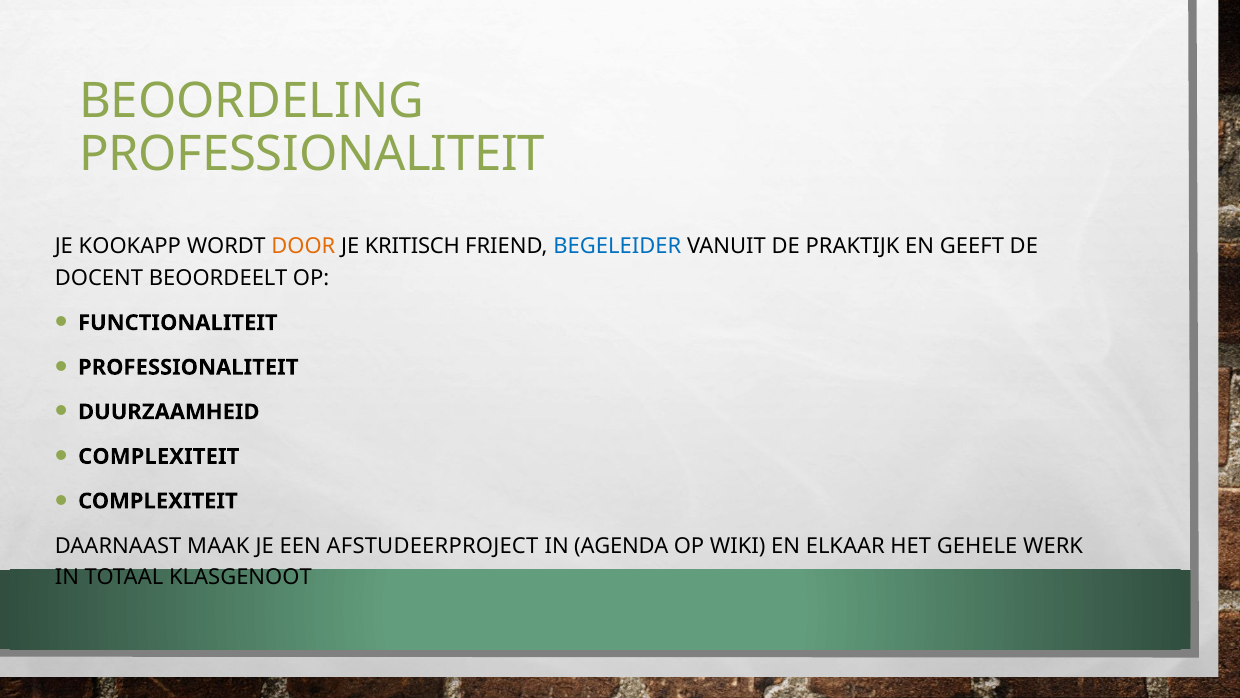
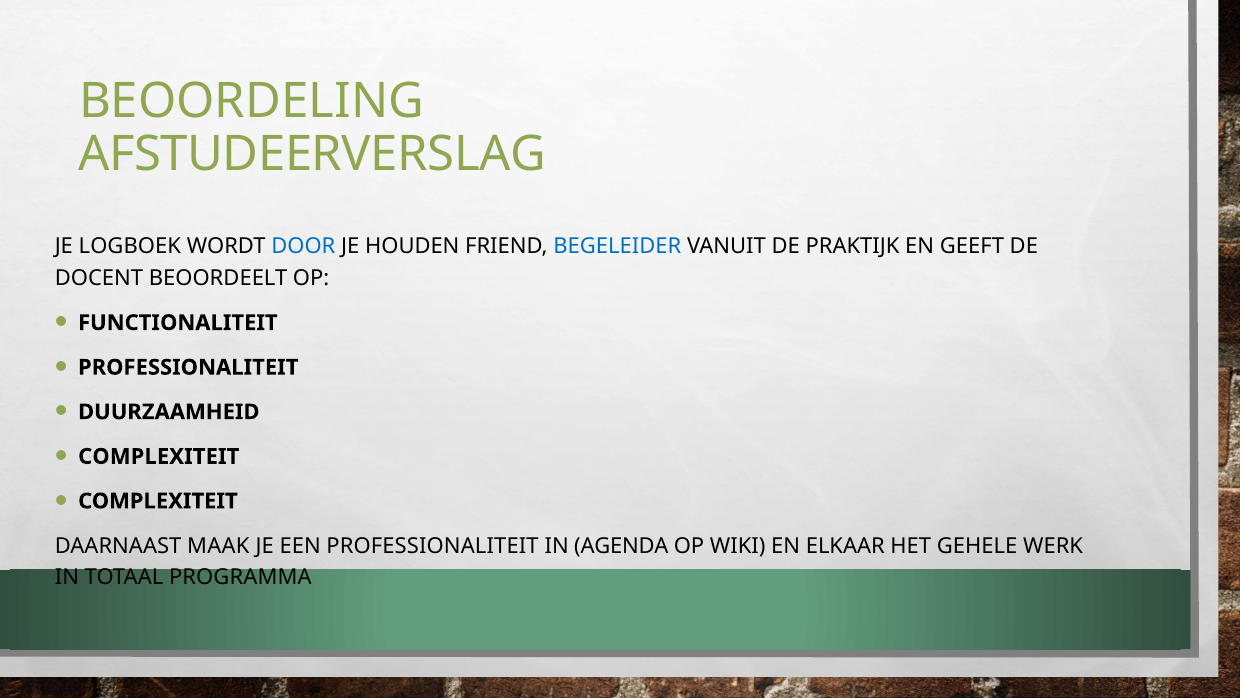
PROFESSIONALITEIT: PROFESSIONALITEIT -> AFSTUDEERVERSLAG (312, 155)
KOOKAPP: KOOKAPP -> LOGBOEK (130, 246)
DOOR colour: orange -> blue (303, 246)
KRITISCH: KRITISCH -> HOUDEN (412, 246)
EEN AFSTUDEERPROJECT: AFSTUDEERPROJECT -> PROFESSIONALITEIT (433, 545)
KLASGENOOT: KLASGENOOT -> PROGRAMMA (240, 577)
